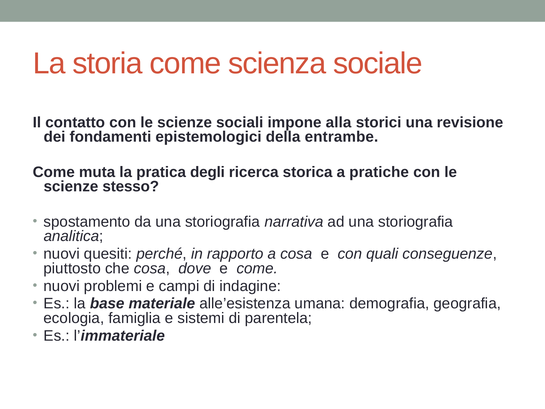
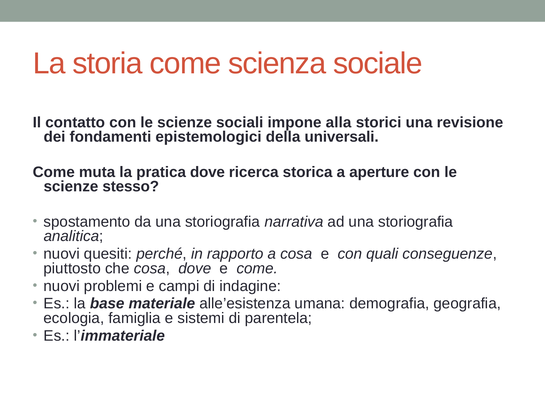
entrambe: entrambe -> universali (342, 137)
pratica degli: degli -> dove (207, 172)
pratiche: pratiche -> aperture (379, 172)
